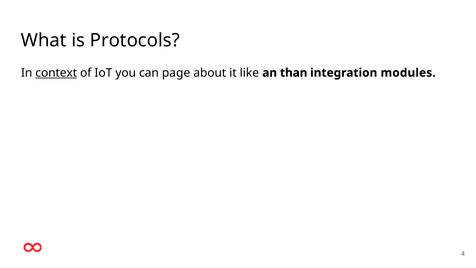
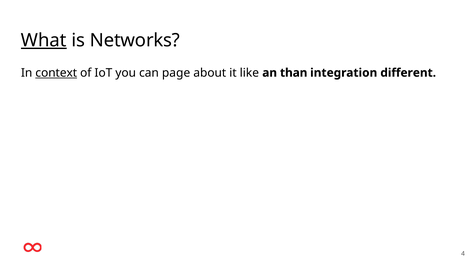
What underline: none -> present (44, 40)
Protocols: Protocols -> Networks (135, 40)
modules: modules -> different (408, 73)
